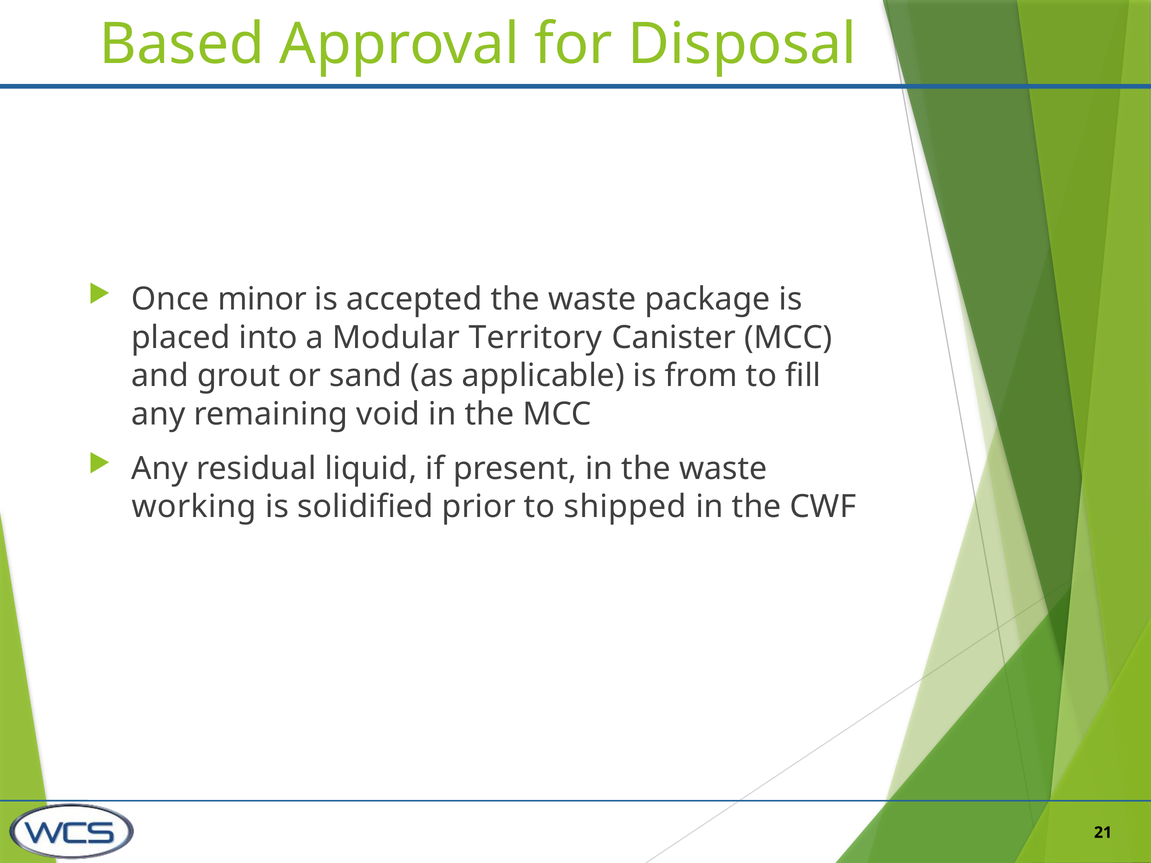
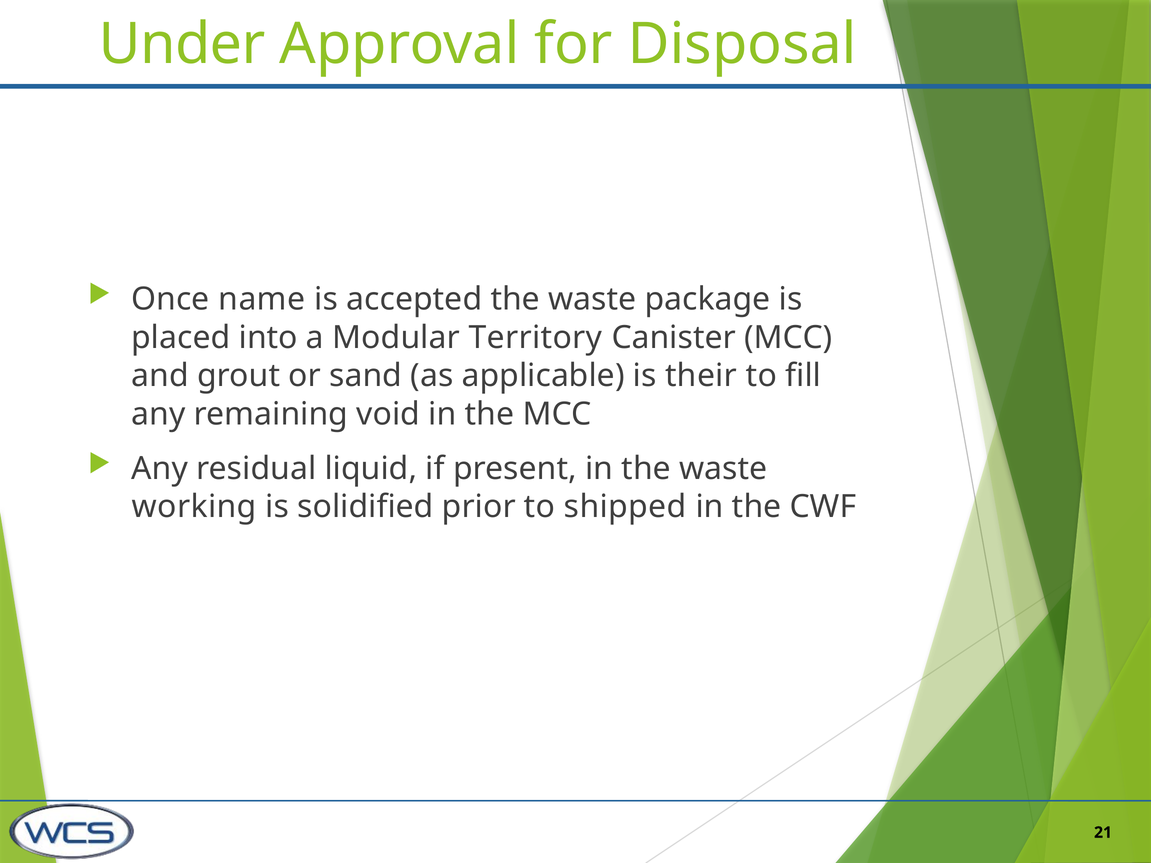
Based: Based -> Under (182, 44)
minor: minor -> name (262, 299)
from: from -> their (701, 376)
